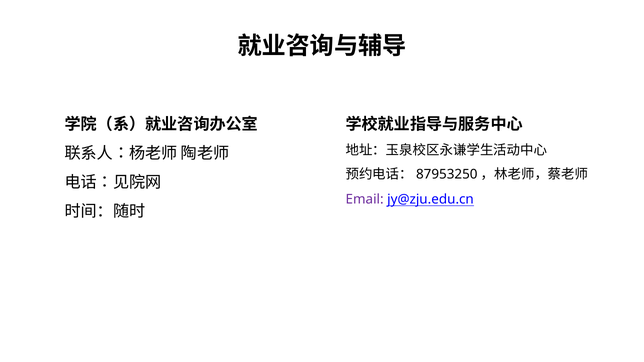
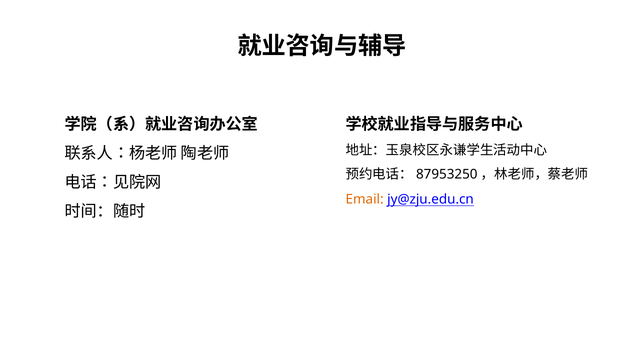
Email colour: purple -> orange (365, 200)
